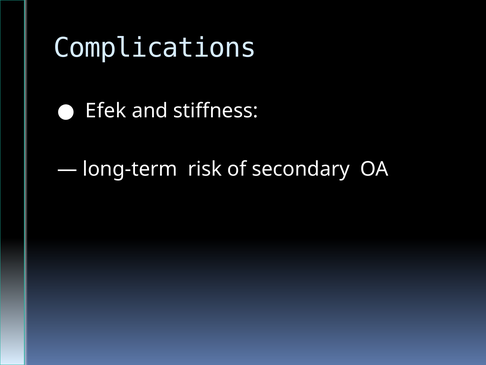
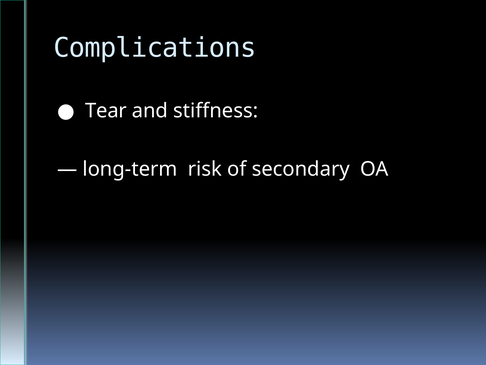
Efek: Efek -> Tear (106, 111)
